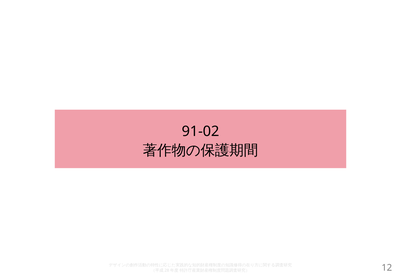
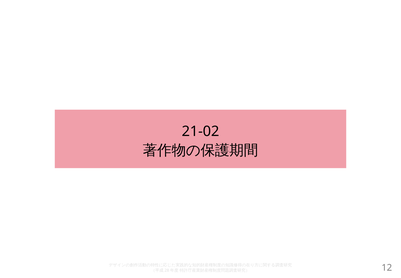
91-02: 91-02 -> 21-02 (200, 131)
